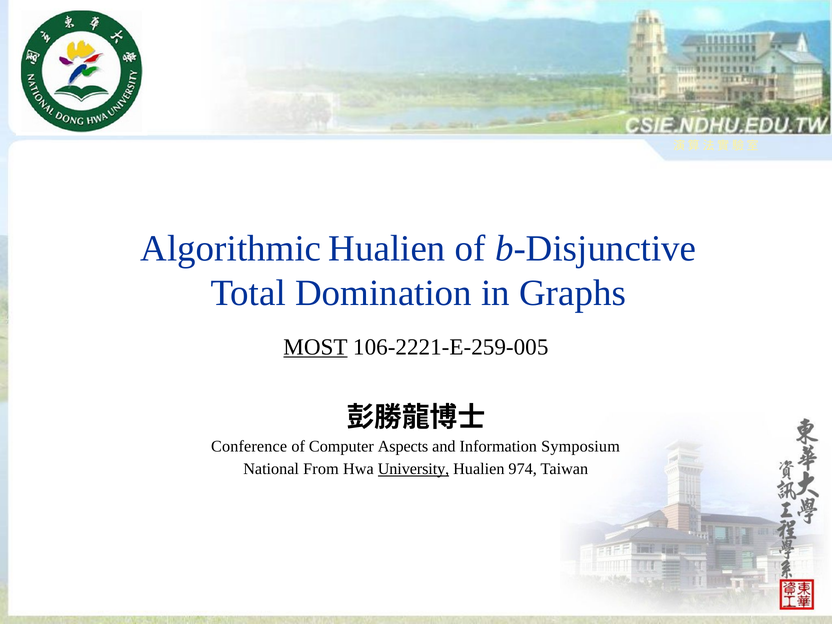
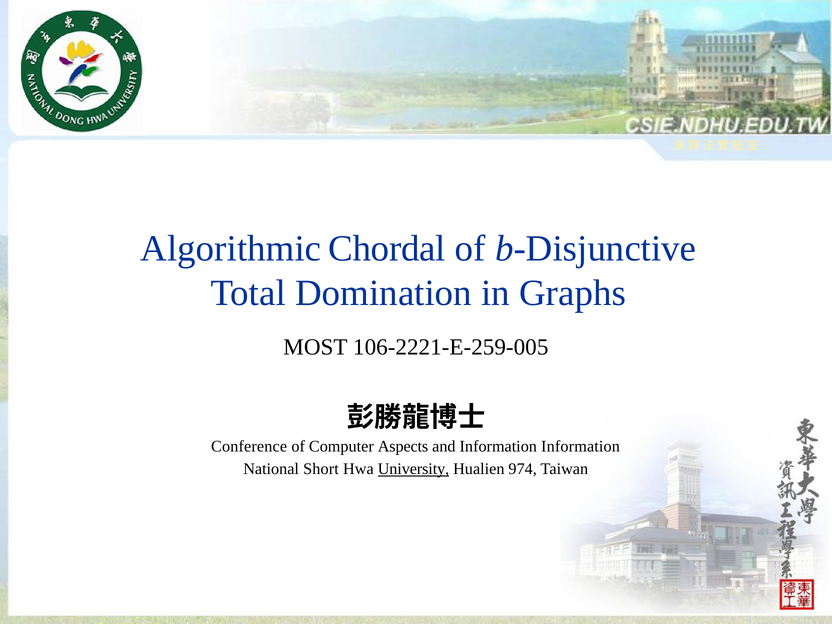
Algorithmic Hualien: Hualien -> Chordal (387, 249)
MOST underline: present -> none (315, 347)
Information Symposium: Symposium -> Information (581, 446)
From: From -> Short (321, 469)
